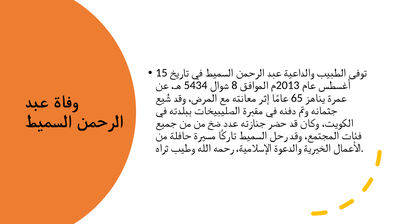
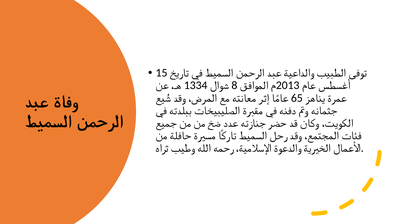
5434: 5434 -> 1334 (196, 85)
